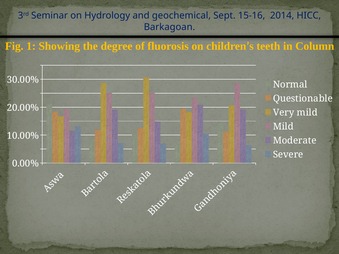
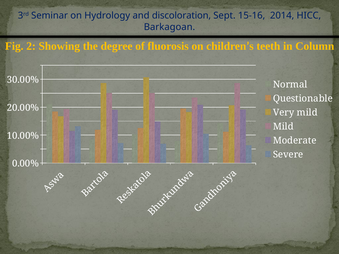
geochemical: geochemical -> discoloration (181, 16)
1: 1 -> 2 (31, 46)
